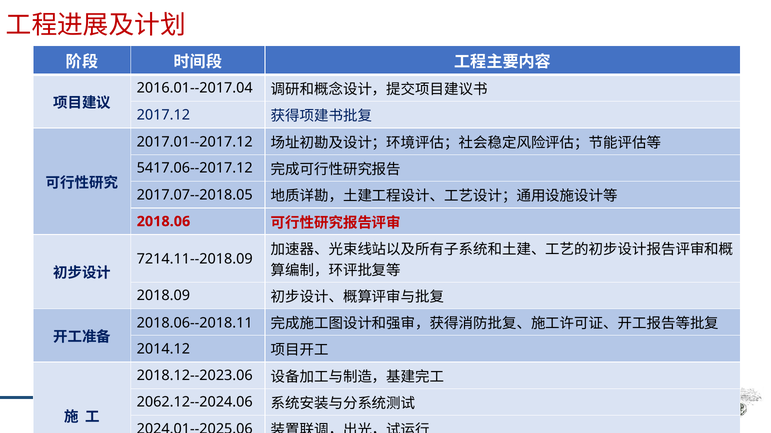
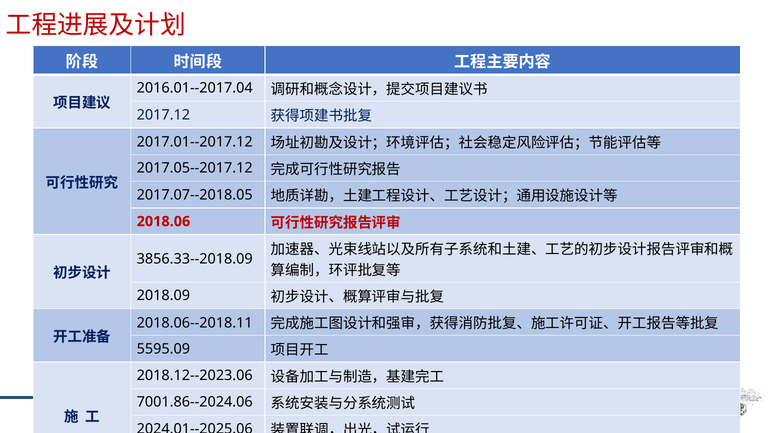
5417.06--2017.12: 5417.06--2017.12 -> 2017.05--2017.12 (195, 168)
7214.11--2018.09: 7214.11--2018.09 -> 3856.33--2018.09 (195, 260)
2014.12: 2014.12 -> 5595.09 (163, 349)
2062.12--2024.06: 2062.12--2024.06 -> 7001.86--2024.06 (195, 403)
